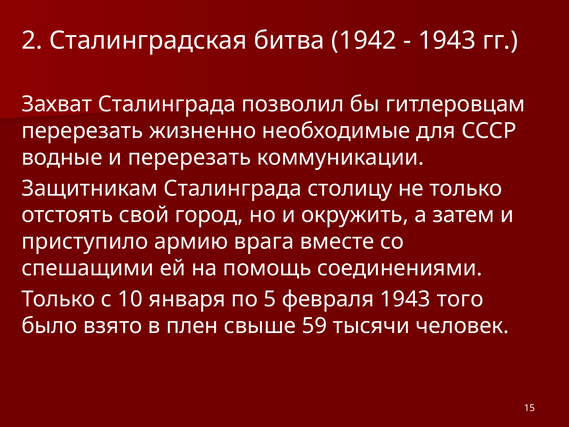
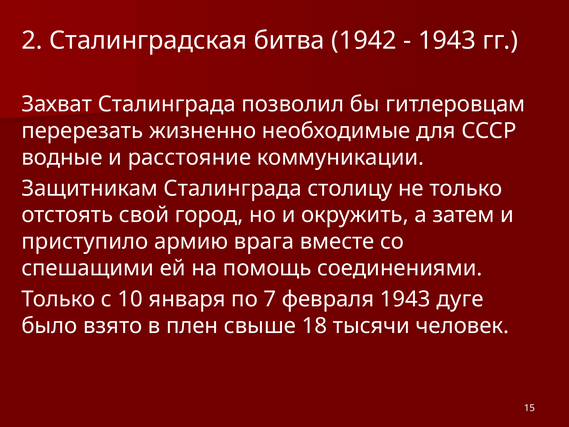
и перерезать: перерезать -> расстояние (190, 157)
5: 5 -> 7 (270, 299)
того: того -> дуге (460, 299)
59: 59 -> 18 (314, 326)
